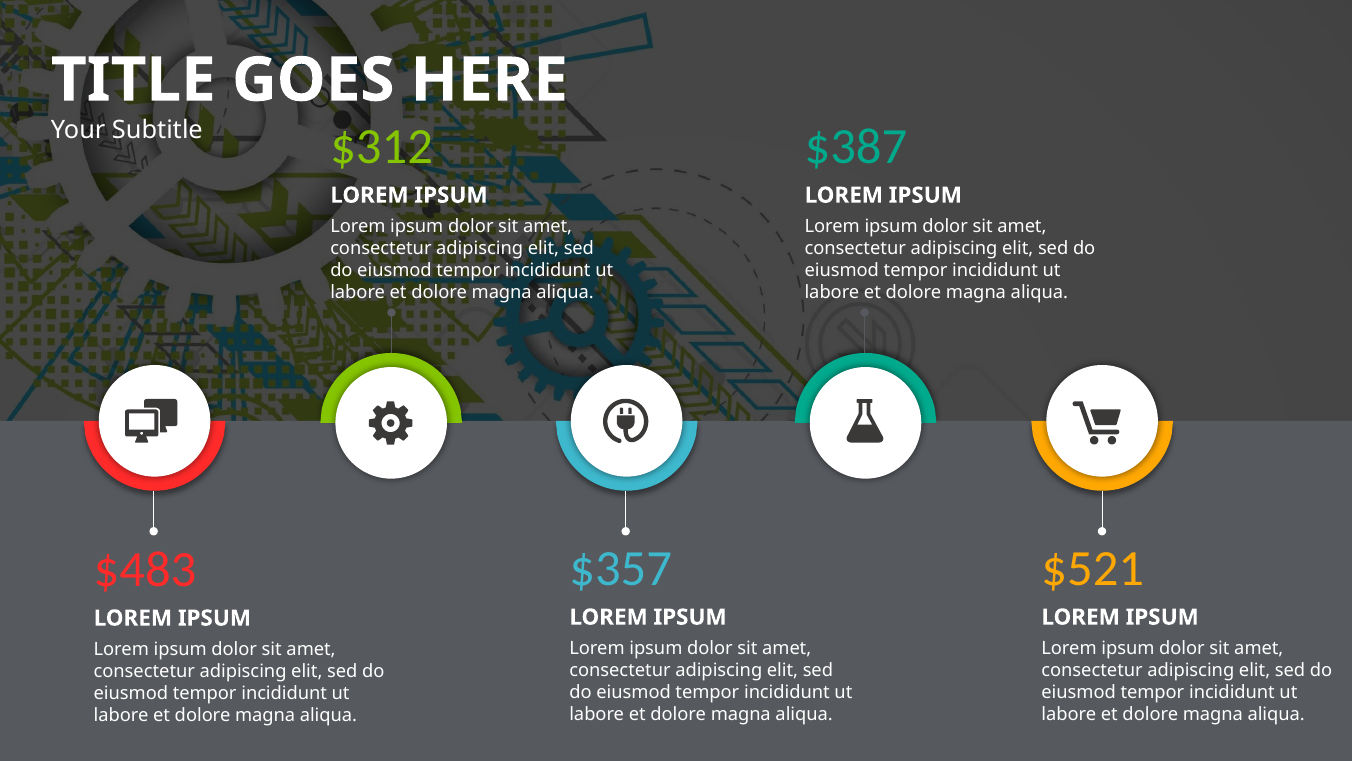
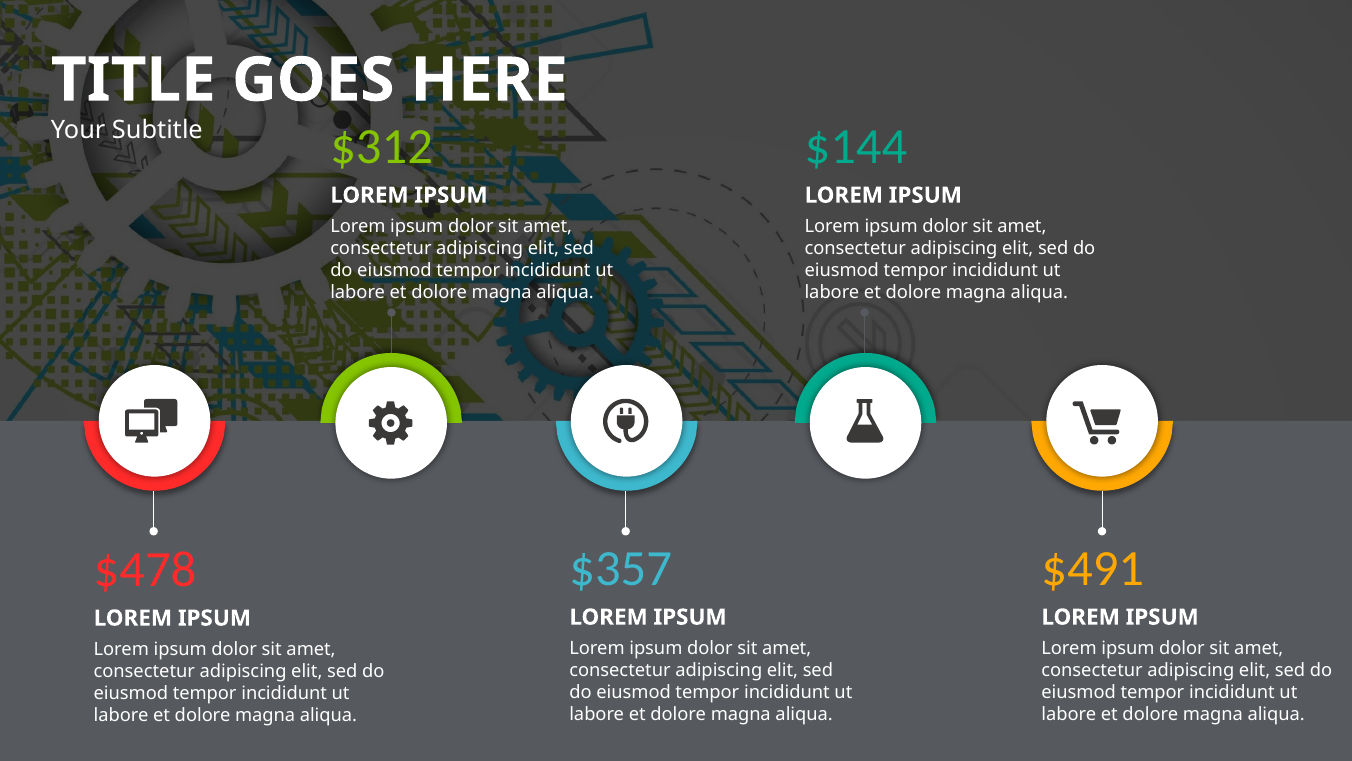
$387: $387 -> $144 (856, 146)
$521: $521 -> $491 (1093, 568)
$483: $483 -> $478 (145, 569)
